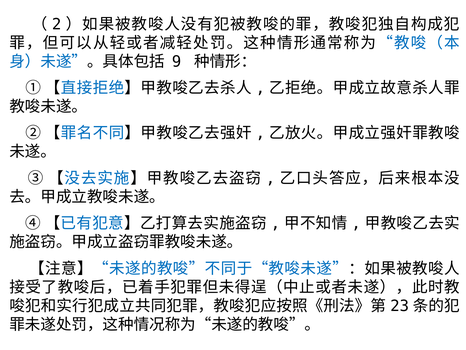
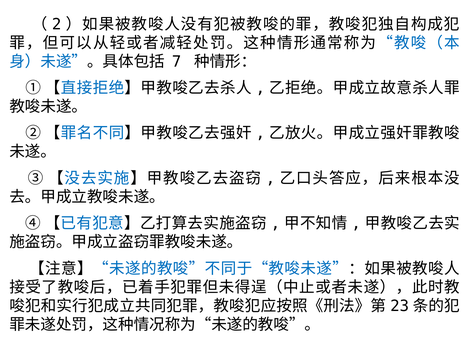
9: 9 -> 7 (177, 62)
